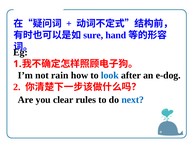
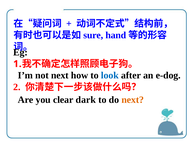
not rain: rain -> next (60, 75)
rules: rules -> dark (86, 100)
next colour: blue -> orange (133, 100)
